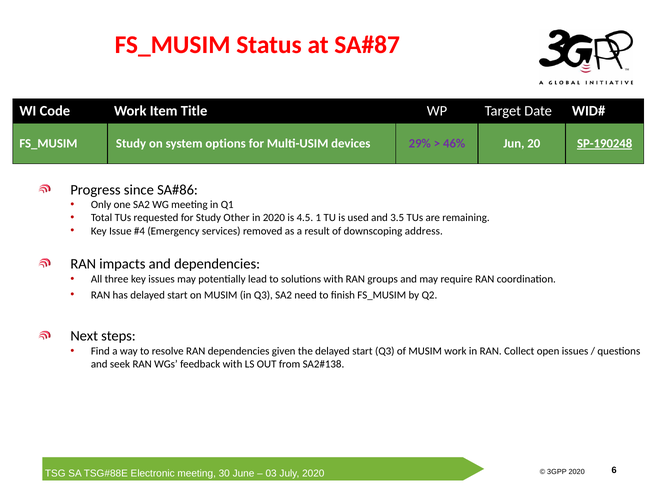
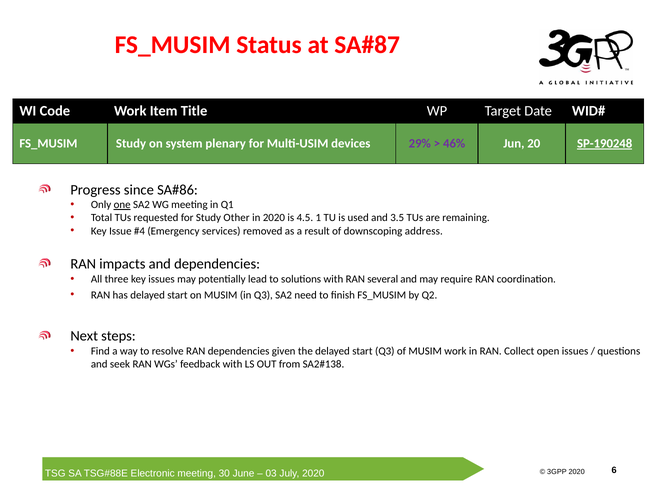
options: options -> plenary (226, 143)
one underline: none -> present (122, 204)
groups: groups -> several (383, 279)
